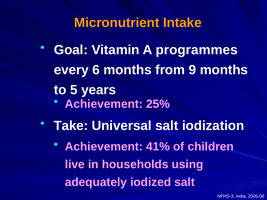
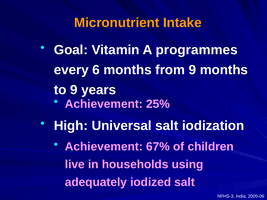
to 5: 5 -> 9 (74, 90)
Take: Take -> High (71, 126)
41%: 41% -> 67% (158, 147)
